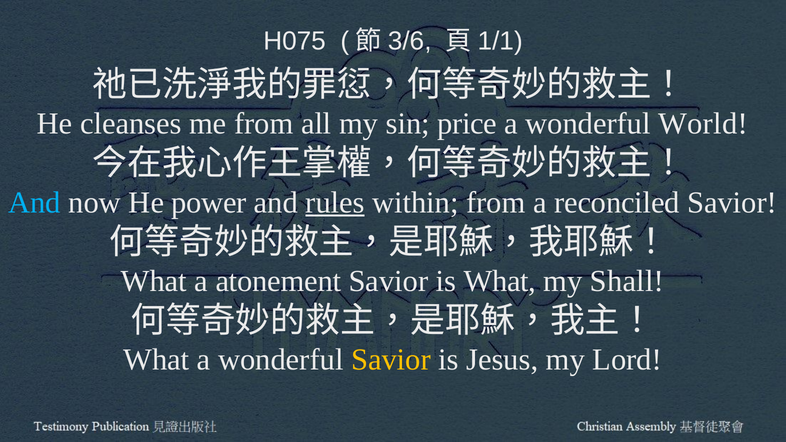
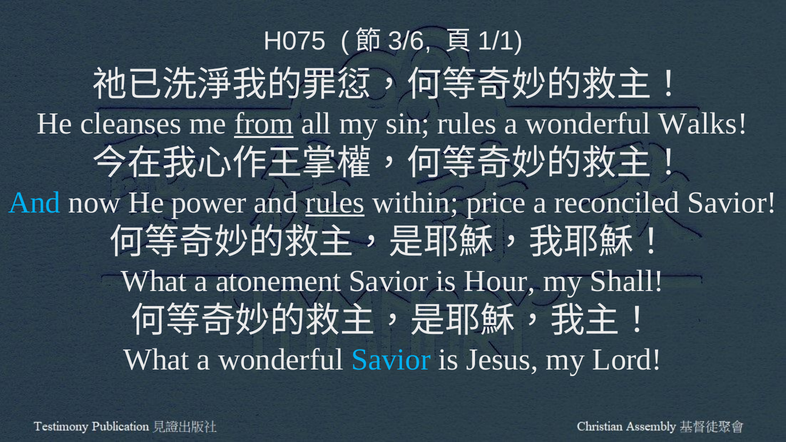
from underline: none -> present (264, 124)
sin price: price -> rules (467, 124)
World: World -> Walks (703, 124)
within from: from -> price (496, 203)
is What: What -> Hour (500, 281)
Savior colour: yellow -> light blue (391, 360)
